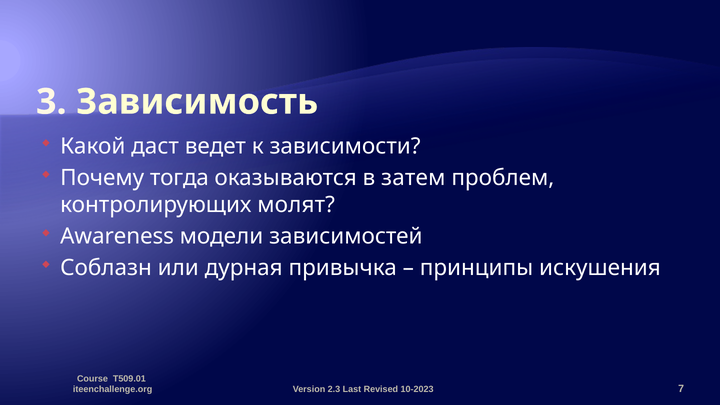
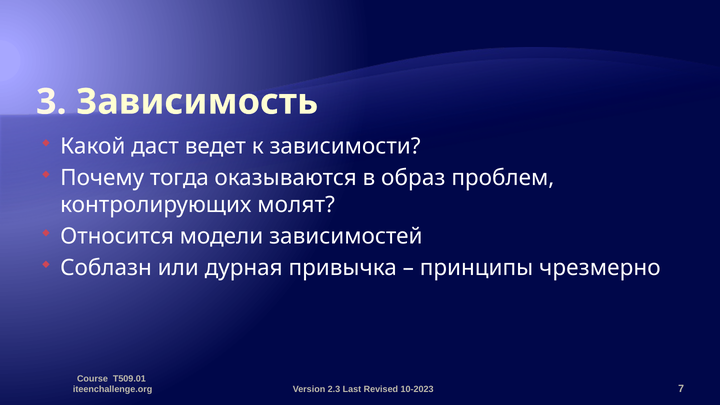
затем: затем -> образ (413, 178)
Awareness: Awareness -> Относится (117, 237)
искушения: искушения -> чрезмерно (600, 268)
